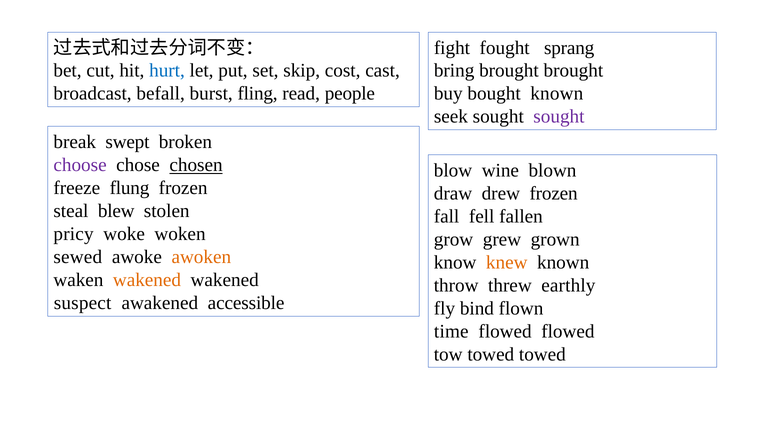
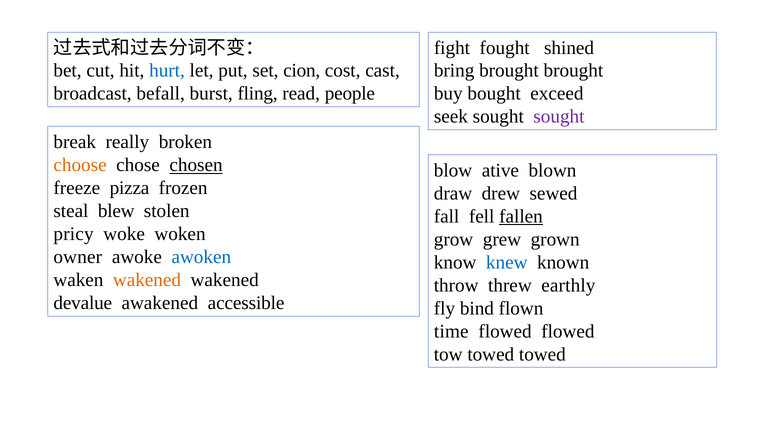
sprang: sprang -> shined (569, 48)
skip: skip -> cion (302, 71)
bought known: known -> exceed (557, 94)
swept: swept -> really (127, 142)
choose colour: purple -> orange (80, 165)
wine: wine -> ative (500, 171)
flung: flung -> pizza (130, 188)
drew frozen: frozen -> sewed (553, 194)
fallen underline: none -> present (521, 217)
sewed: sewed -> owner (78, 257)
awoken colour: orange -> blue (201, 257)
knew colour: orange -> blue (507, 263)
suspect: suspect -> devalue (83, 303)
